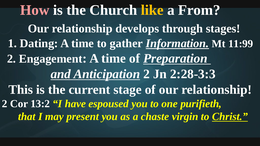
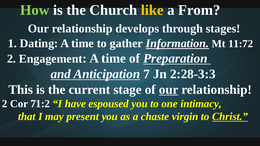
How colour: pink -> light green (35, 10)
11:99: 11:99 -> 11:72 (241, 44)
Anticipation 2: 2 -> 7 (147, 74)
our underline: none -> present (169, 90)
13:2: 13:2 -> 71:2 (40, 104)
purifieth: purifieth -> intimacy (201, 104)
